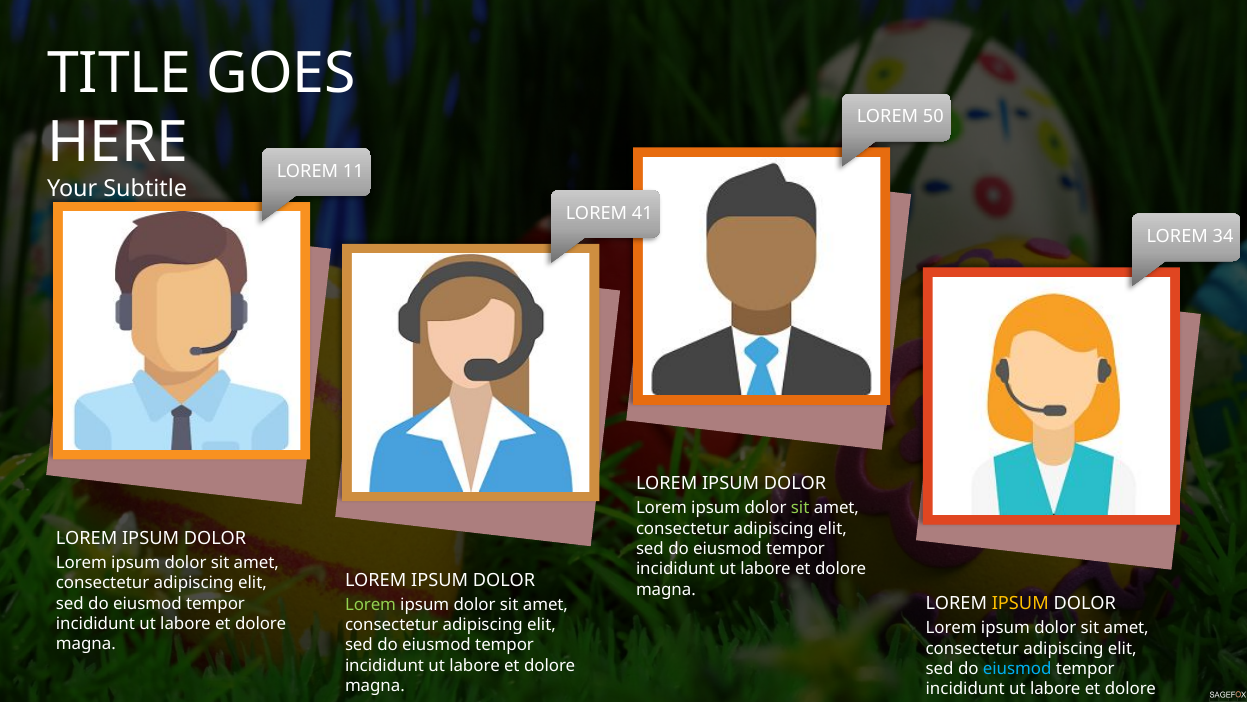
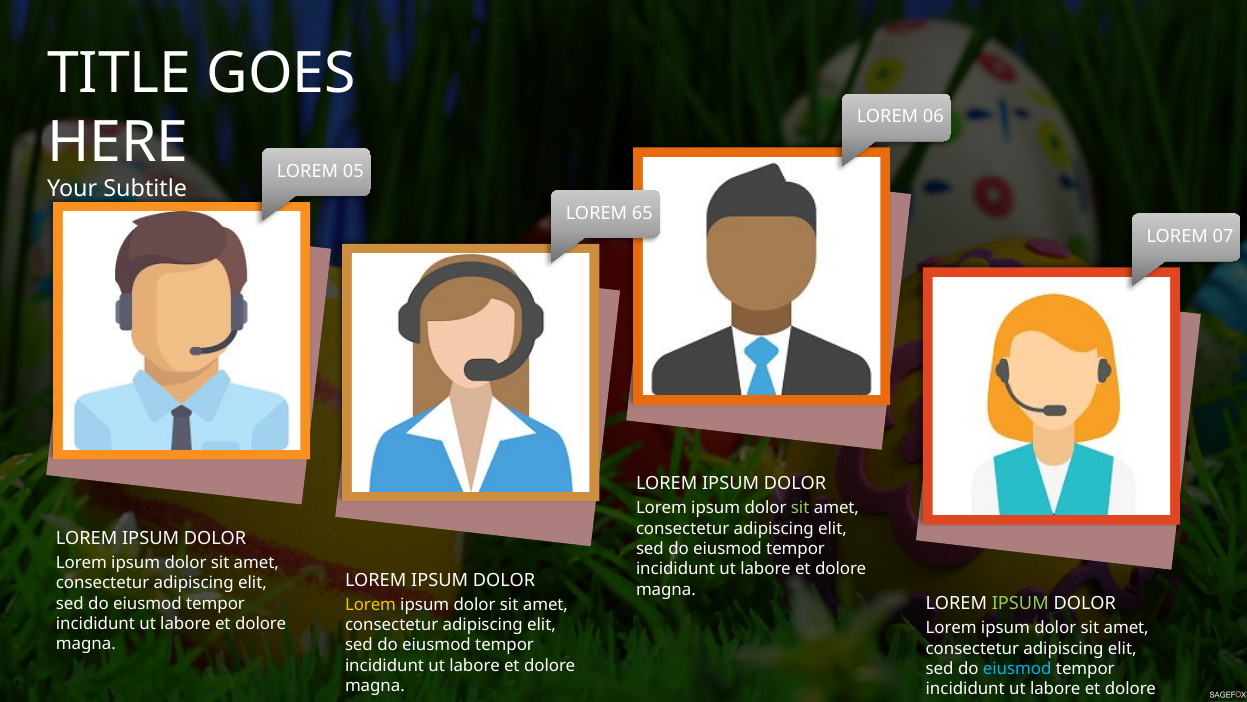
50: 50 -> 06 (933, 117)
11: 11 -> 05 (353, 171)
41: 41 -> 65 (642, 213)
34: 34 -> 07 (1223, 236)
IPSUM colour: yellow -> light green (1020, 603)
Lorem colour: light green -> yellow (371, 604)
